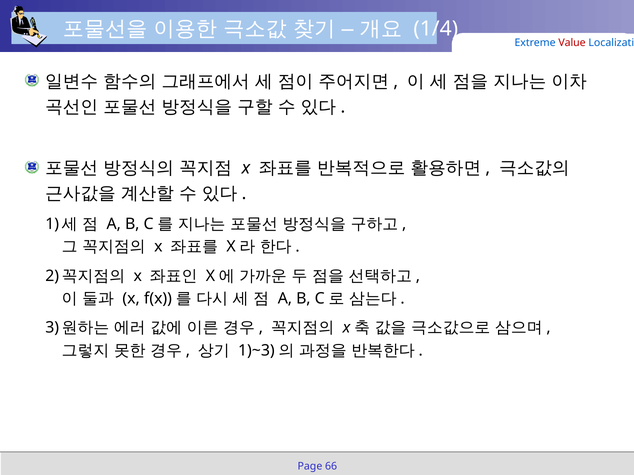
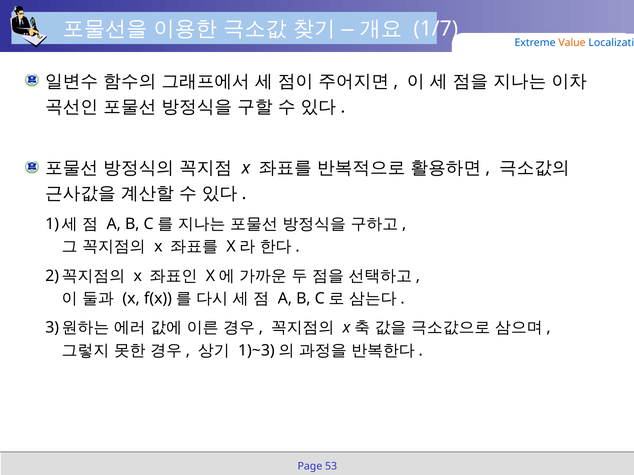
1/4: 1/4 -> 1/7 (436, 29)
Value colour: red -> orange (572, 43)
66: 66 -> 53 (331, 467)
